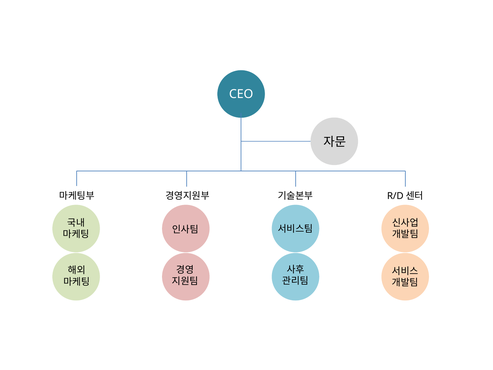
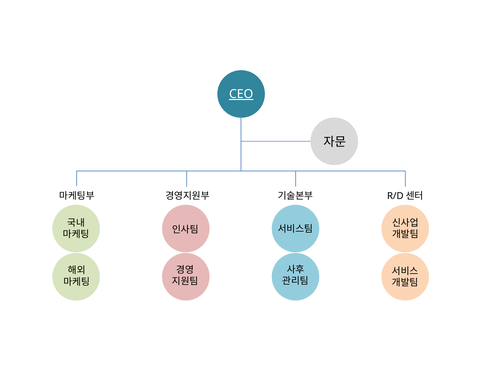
CEO underline: none -> present (241, 94)
